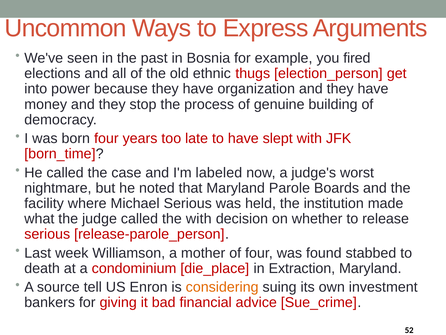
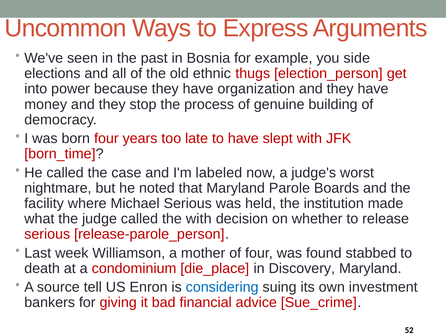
fired: fired -> side (357, 58)
Extraction: Extraction -> Discovery (302, 268)
considering colour: orange -> blue (222, 287)
